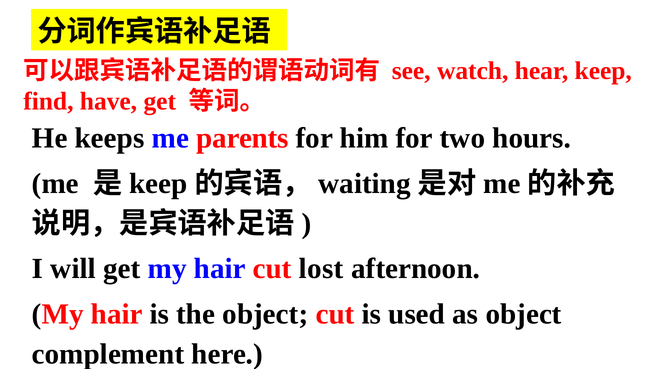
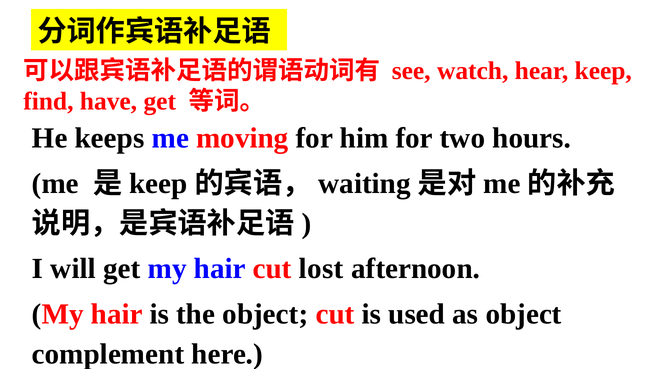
parents: parents -> moving (242, 138)
